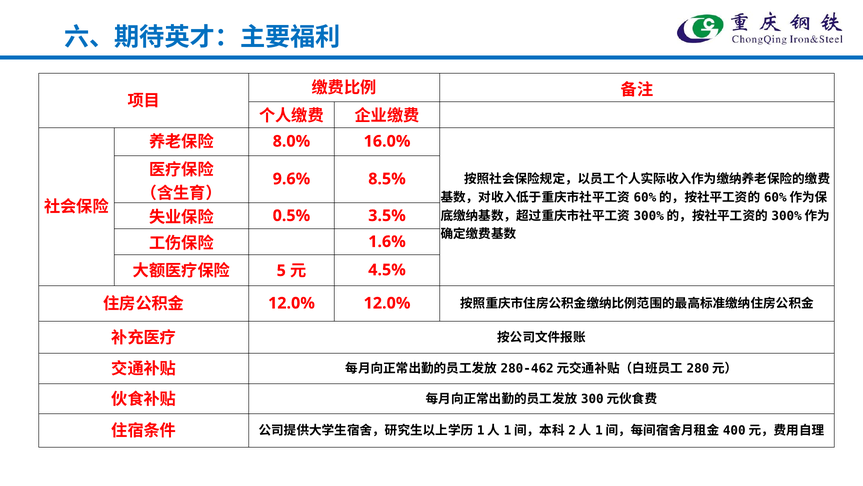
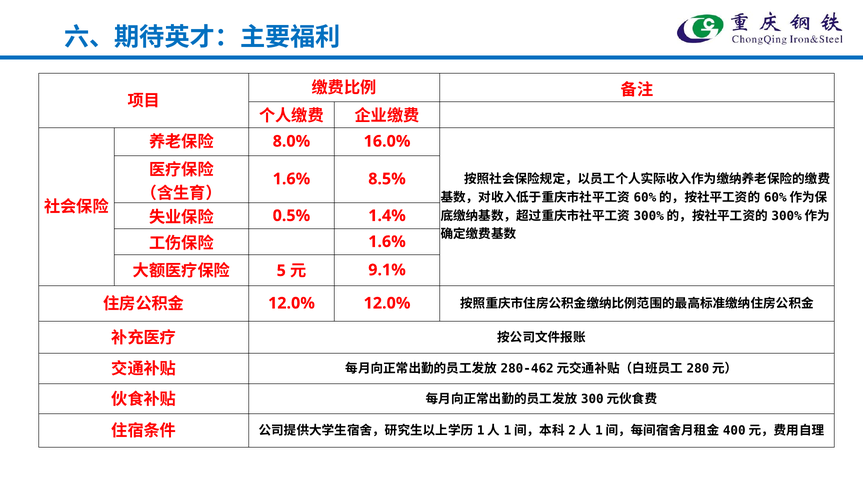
9.6%: 9.6% -> 1.6% (291, 179)
3.5%: 3.5% -> 1.4% (387, 215)
4.5%: 4.5% -> 9.1% (387, 270)
